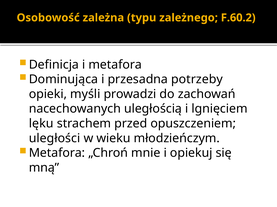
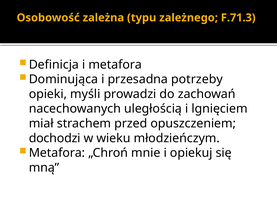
F.60.2: F.60.2 -> F.71.3 (238, 18)
lęku: lęku -> miał (41, 124)
uległości: uległości -> dochodzi (55, 139)
